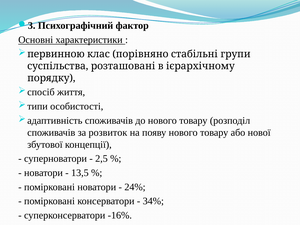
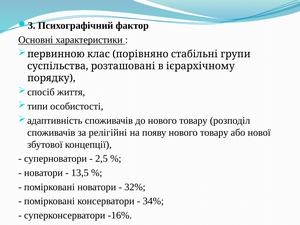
розвиток: розвиток -> релігійні (108, 132)
24%: 24% -> 32% (135, 187)
